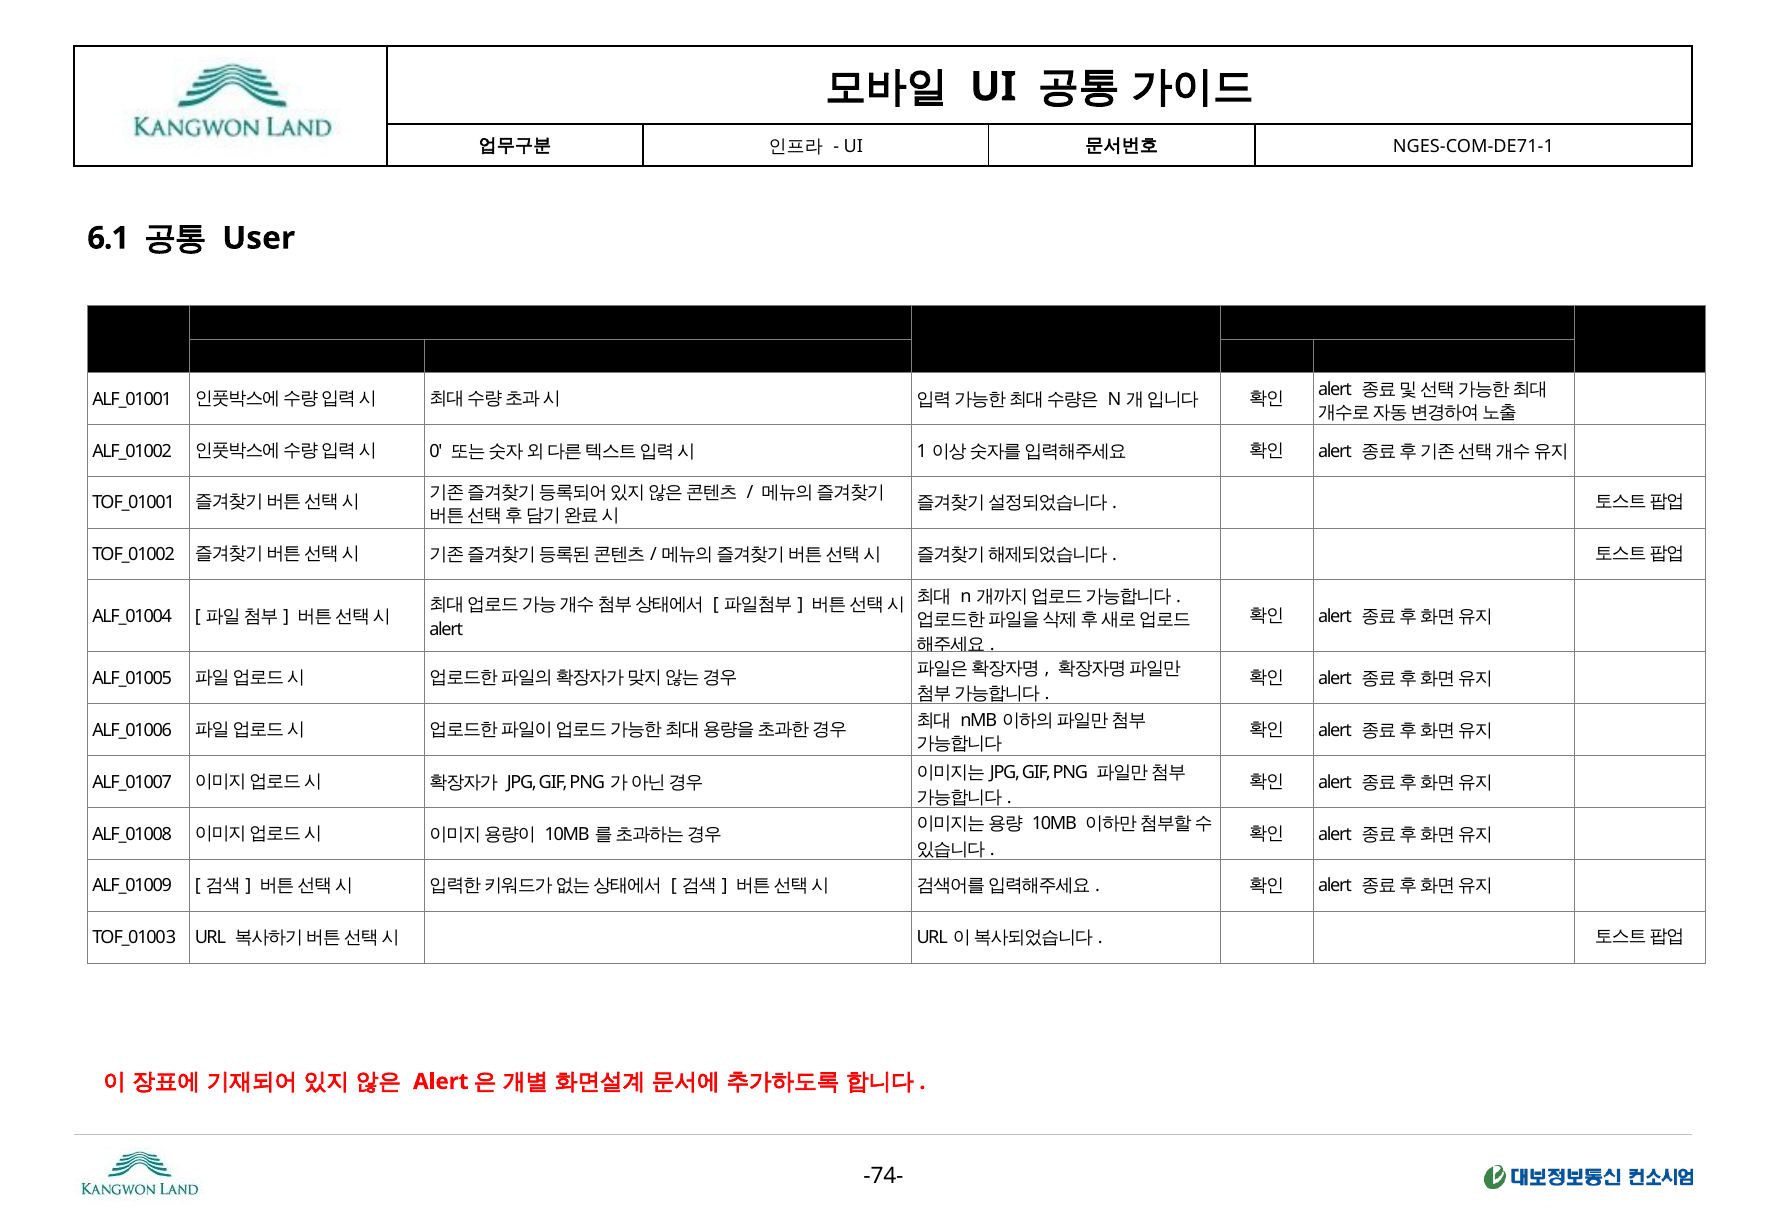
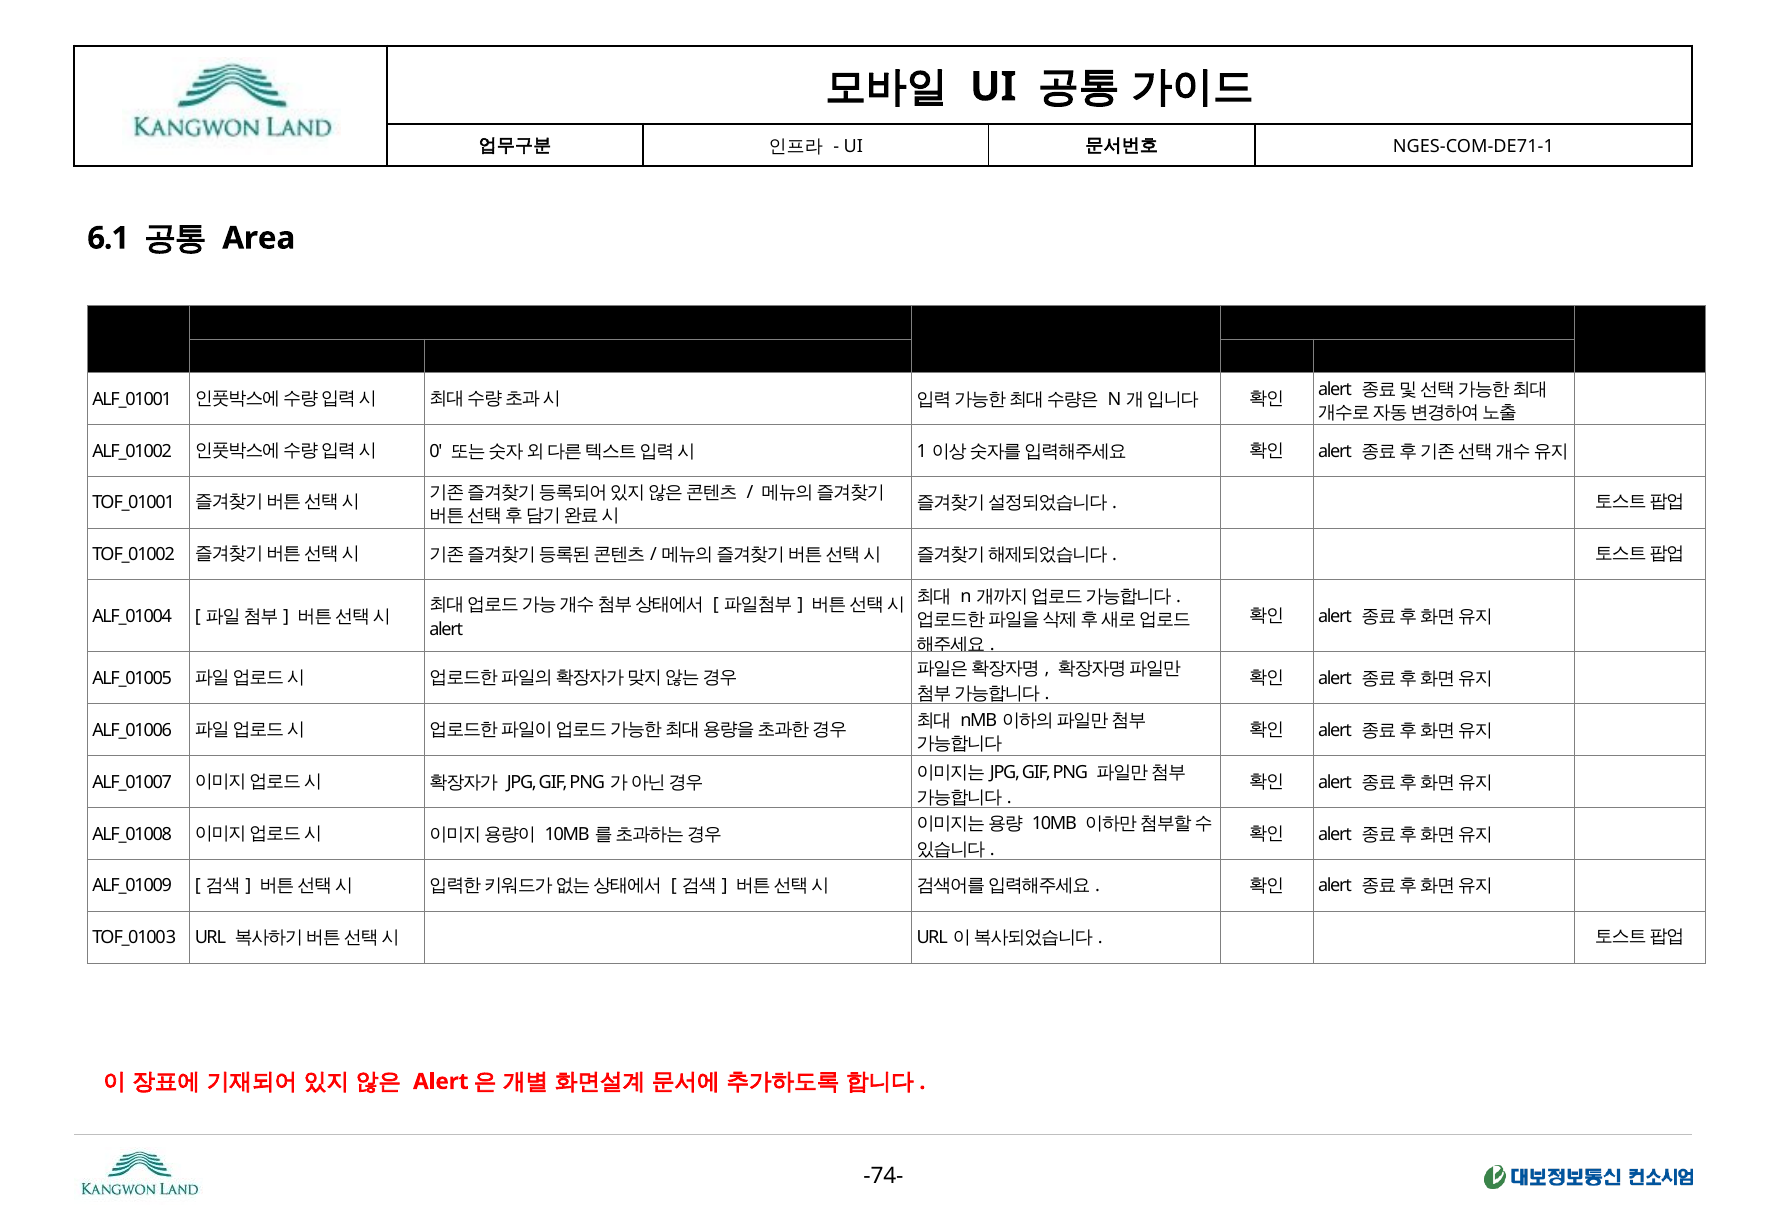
User: User -> Area (259, 238)
